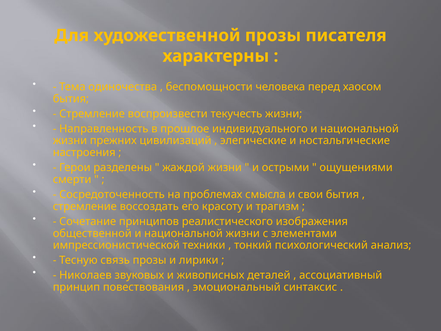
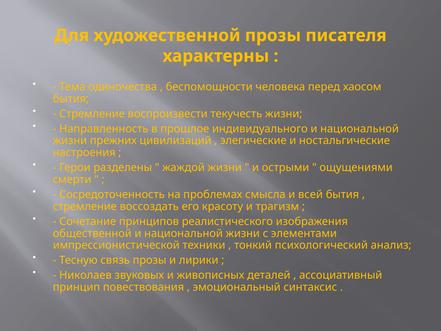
свои: свои -> всей (310, 194)
